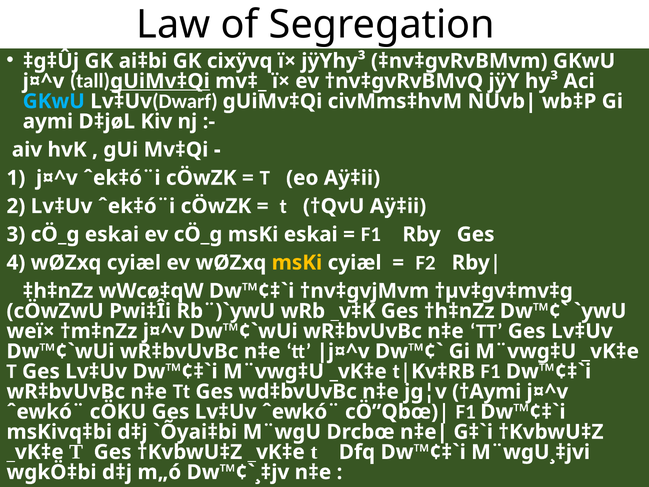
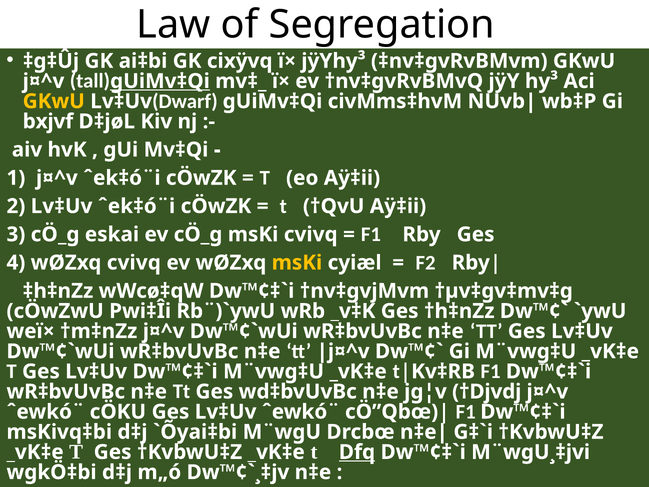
GKwU colour: light blue -> yellow (54, 101)
aymi: aymi -> bxjvf (48, 121)
msKi eskai: eskai -> cvivq (311, 234)
wØZxq cyiæl: cyiæl -> cvivq (134, 263)
†Aymi: †Aymi -> †Djvdj (487, 391)
Dfq underline: none -> present (357, 452)
